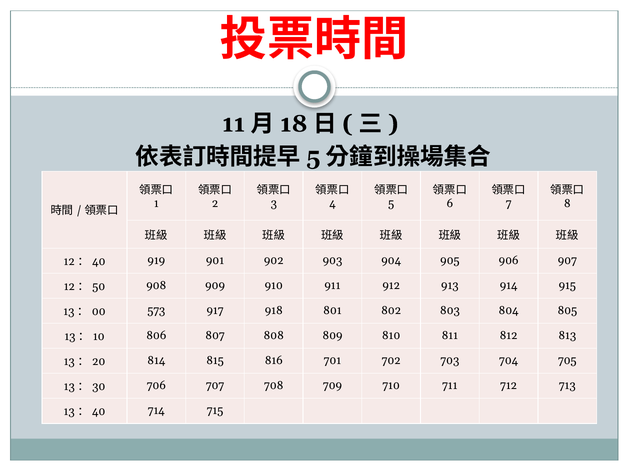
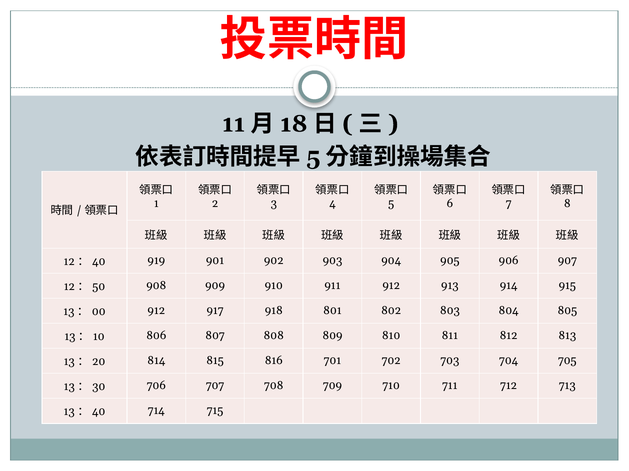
573: 573 -> 912 (156, 311)
